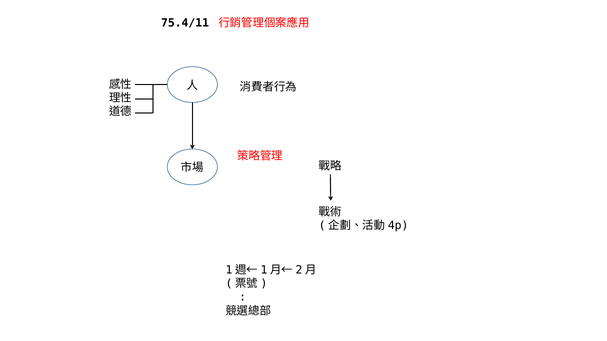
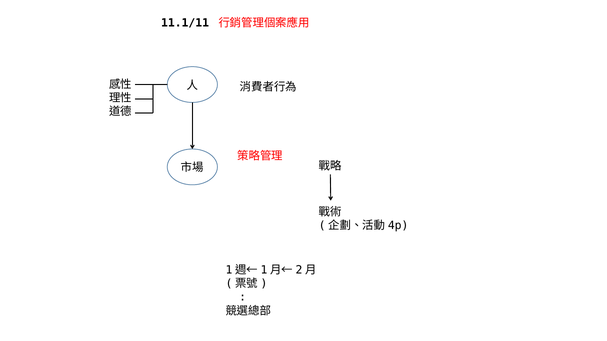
75.4/11: 75.4/11 -> 11.1/11 (185, 23)
